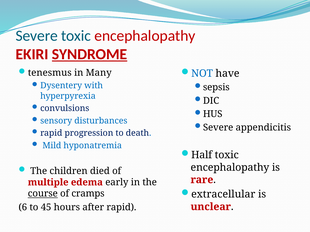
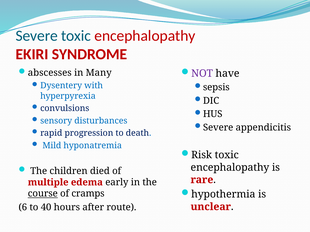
SYNDROME underline: present -> none (90, 54)
tenesmus: tenesmus -> abscesses (50, 73)
NOT colour: blue -> purple (202, 74)
Half: Half -> Risk (202, 155)
extracellular: extracellular -> hypothermia (223, 195)
45: 45 -> 40 (46, 208)
after rapid: rapid -> route (121, 208)
